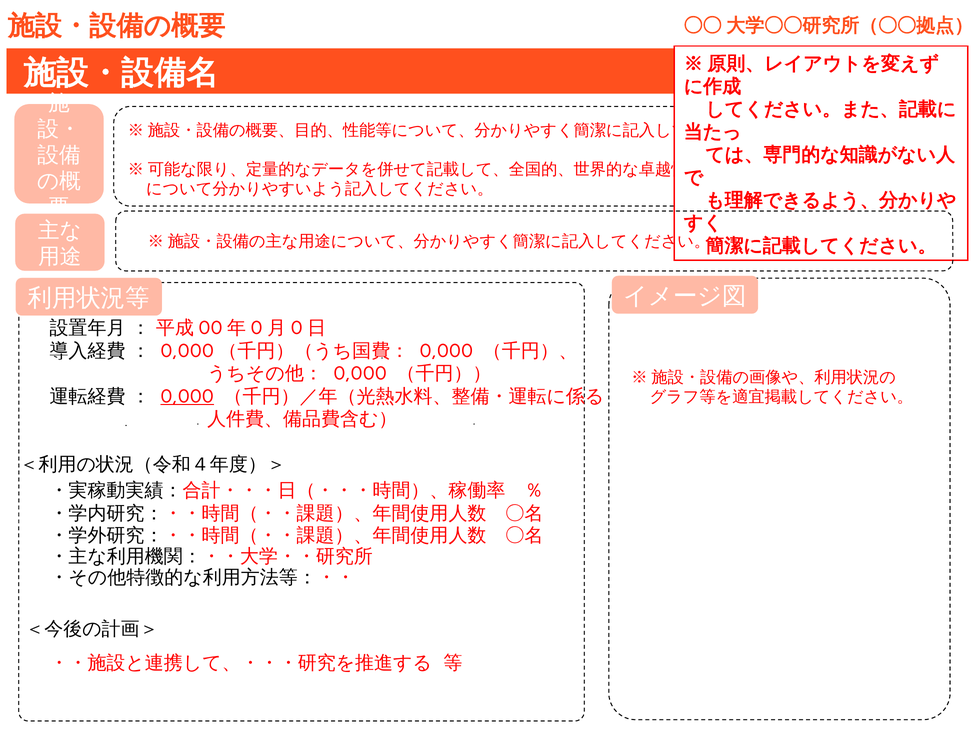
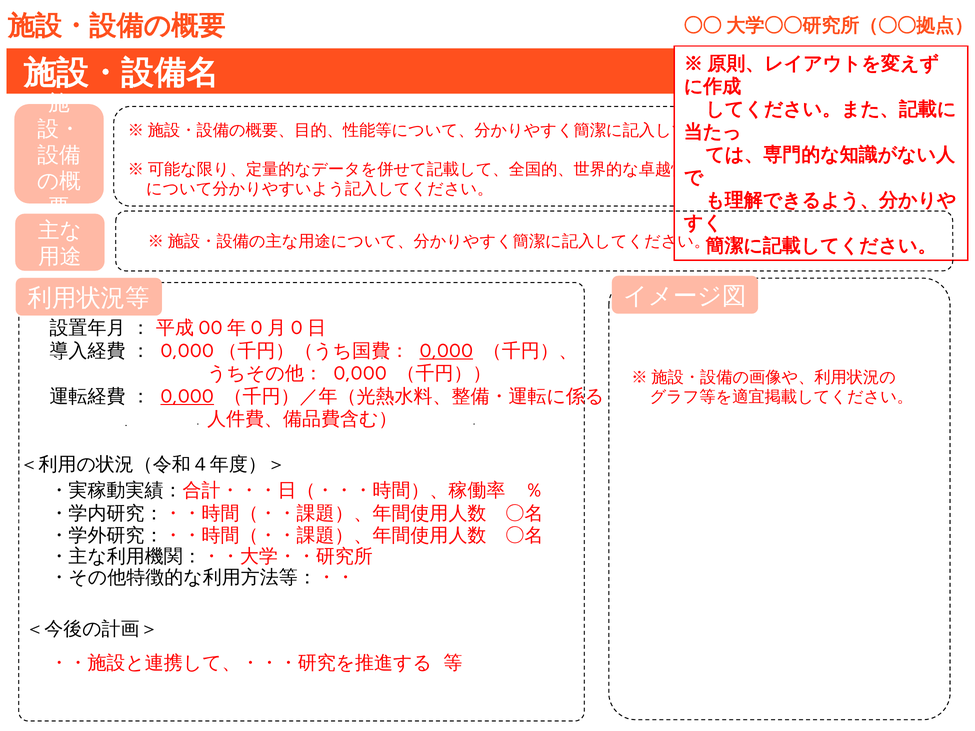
0,000 underline: none -> present (446, 351)
